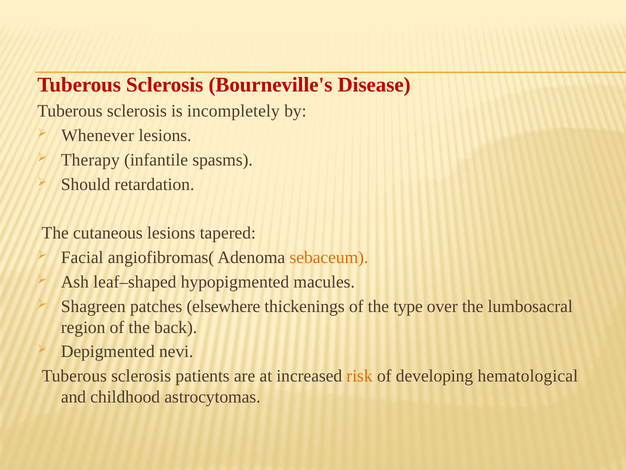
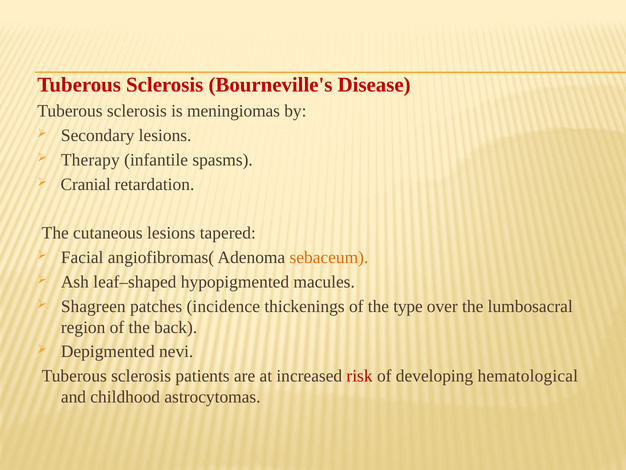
incompletely: incompletely -> meningiomas (234, 111)
Whenever: Whenever -> Secondary (98, 135)
Should: Should -> Cranial (86, 184)
elsewhere: elsewhere -> incidence (223, 306)
risk colour: orange -> red (360, 376)
